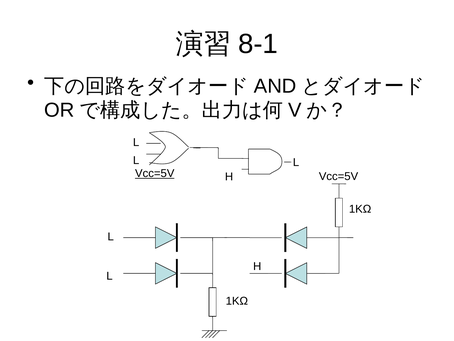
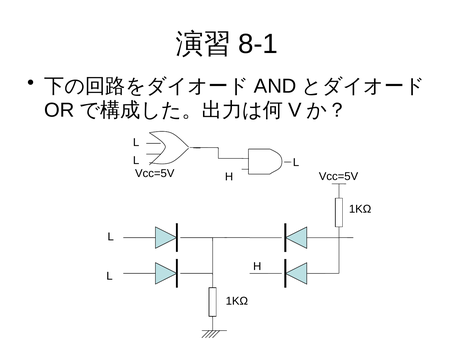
Vcc=5V underline: present -> none (155, 173)
